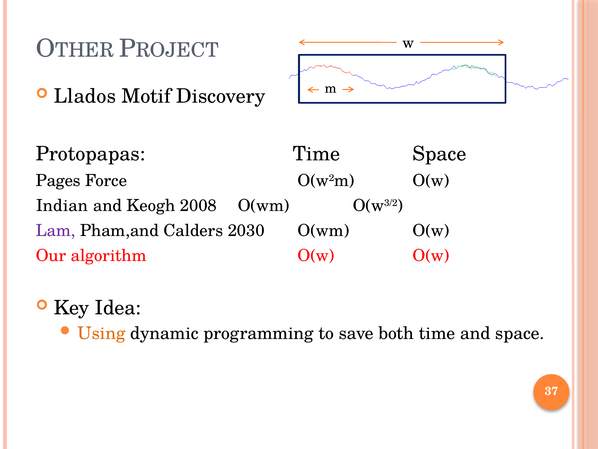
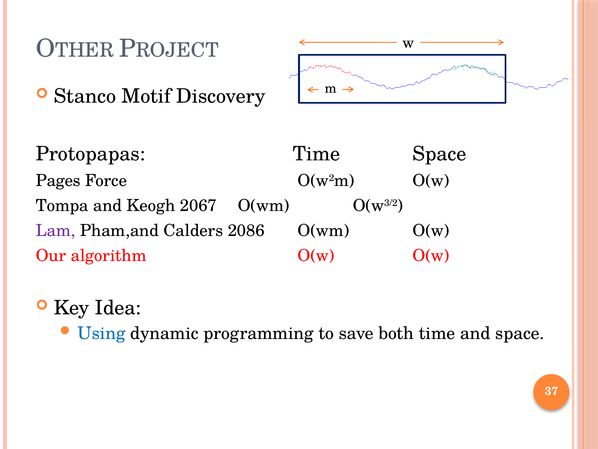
Llados: Llados -> Stanco (85, 96)
Indian: Indian -> Tompa (62, 205)
2008: 2008 -> 2067 (198, 205)
2030: 2030 -> 2086 (246, 230)
Using colour: orange -> blue (102, 333)
